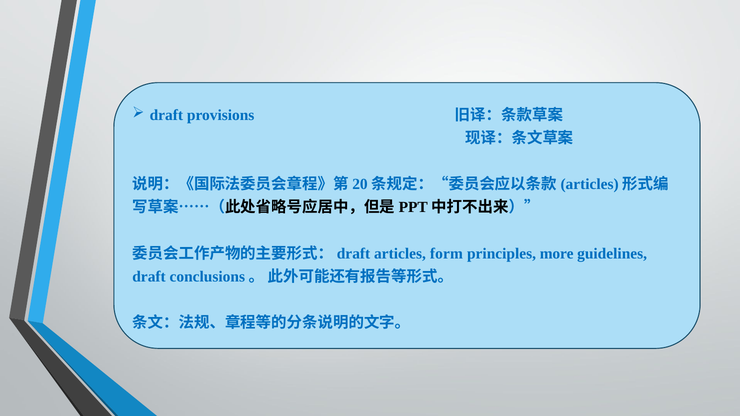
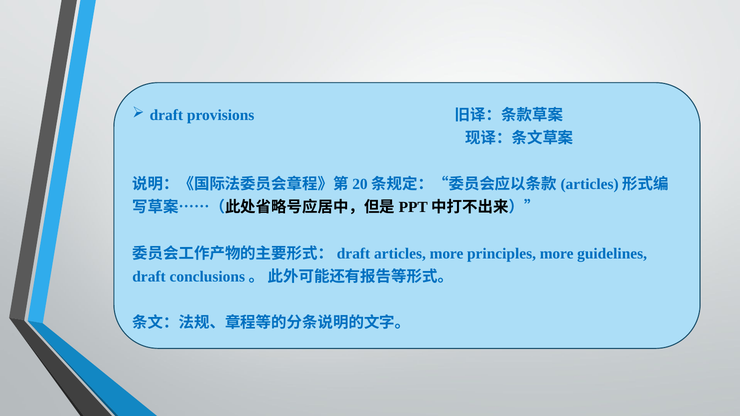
articles form: form -> more (447, 254)
